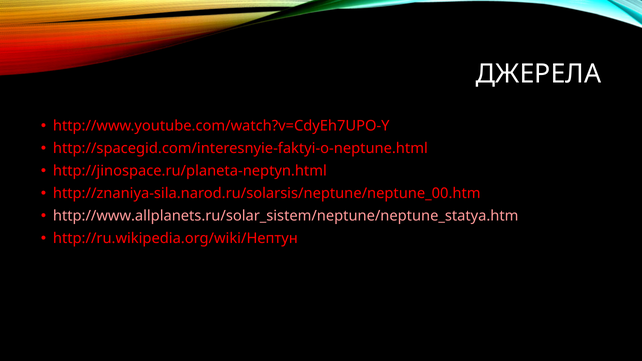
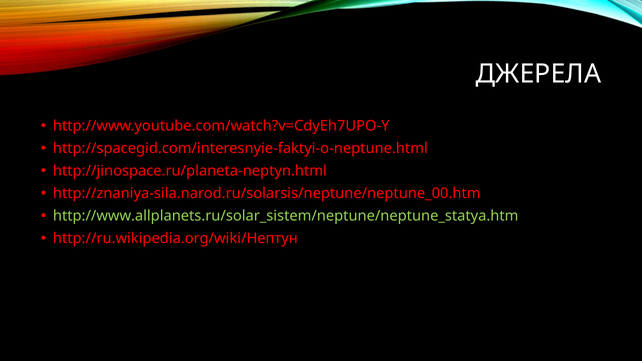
http://www.allplanets.ru/solar_sistem/neptune/neptune_statya.htm colour: pink -> light green (286, 216)
